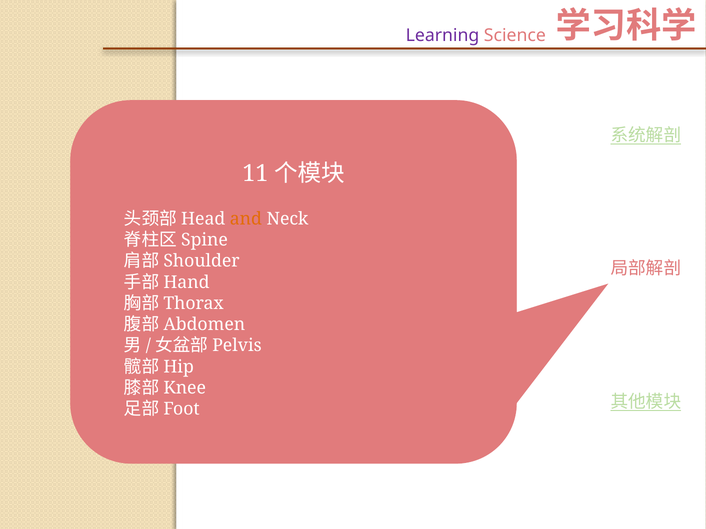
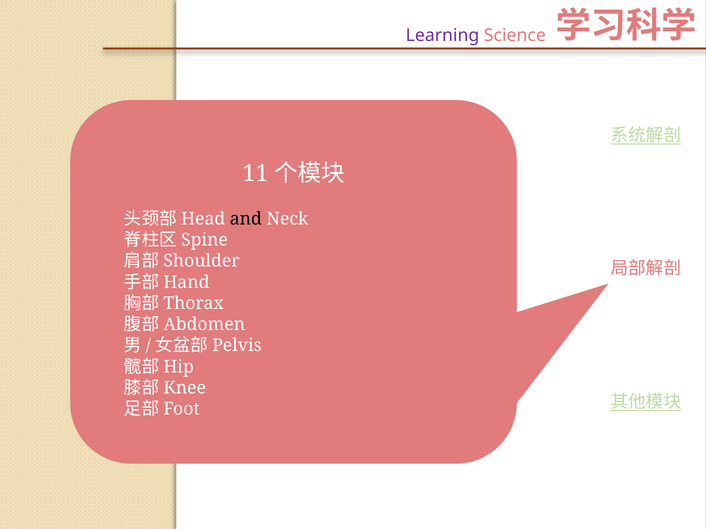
and colour: orange -> black (246, 219)
